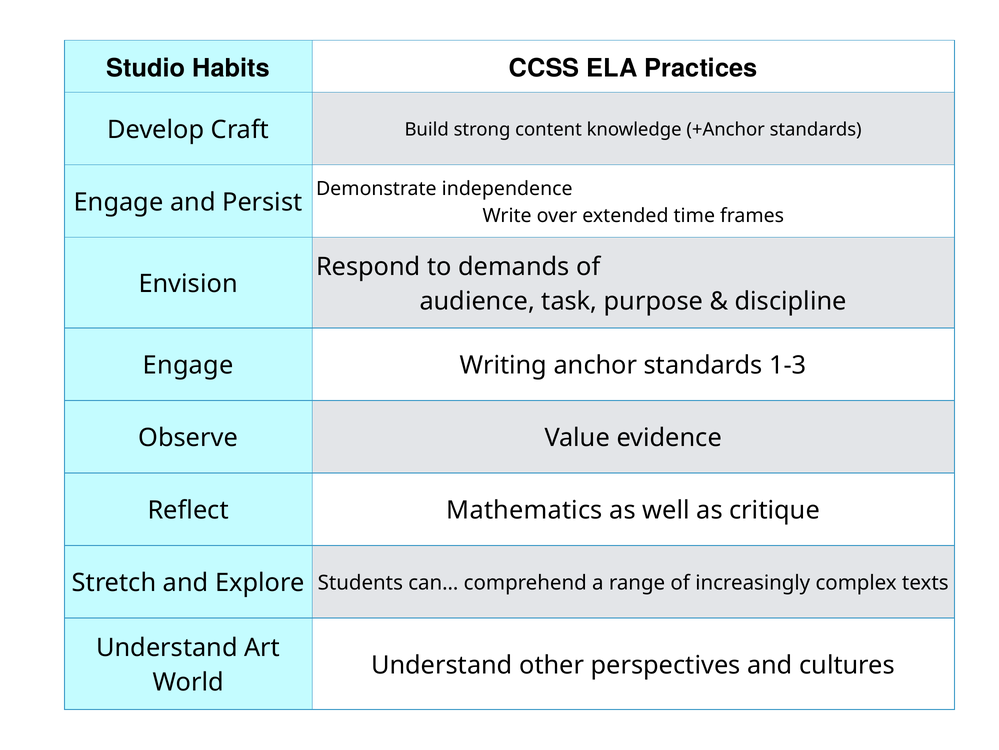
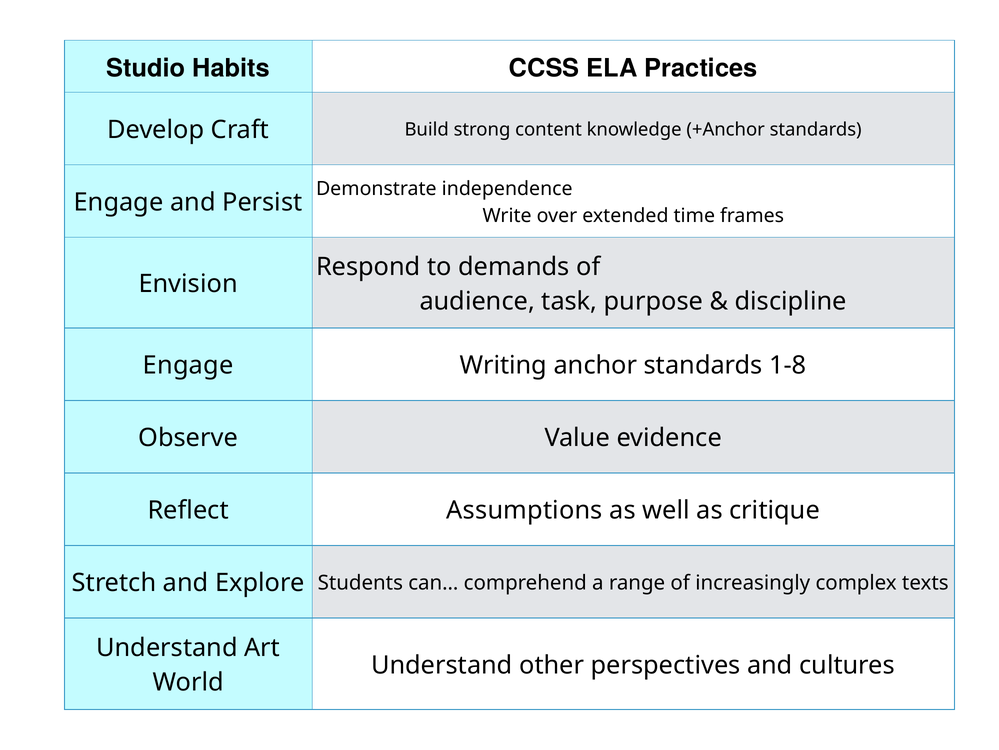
1-3: 1-3 -> 1-8 (788, 365)
Mathematics: Mathematics -> Assumptions (525, 510)
